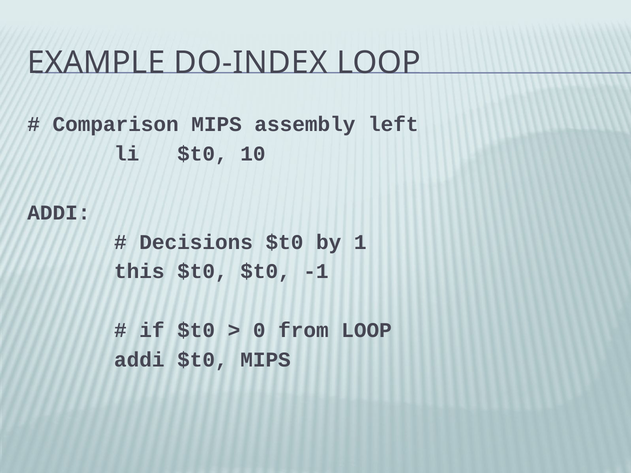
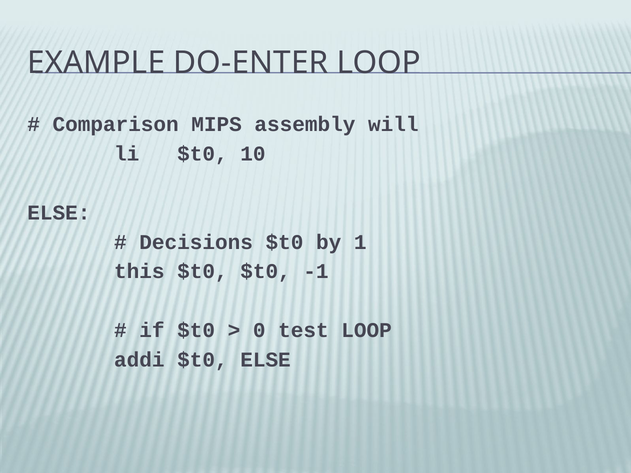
DO-INDEX: DO-INDEX -> DO-ENTER (251, 63)
left: left -> will (393, 124)
ADDI: ADDI -> ELSE (59, 213)
from: from -> test (303, 331)
$t0 MIPS: MIPS -> ELSE (266, 360)
